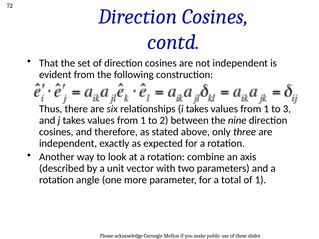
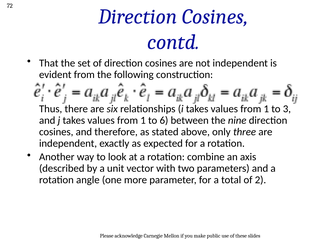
2: 2 -> 6 (164, 120)
of 1: 1 -> 2 (260, 180)
